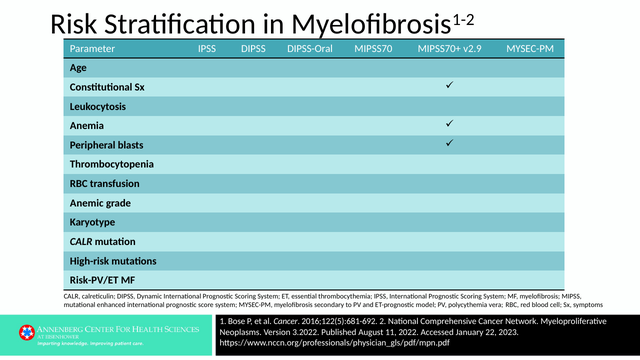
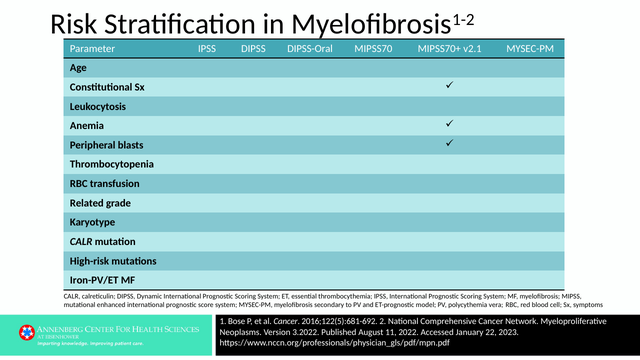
v2.9: v2.9 -> v2.1 (472, 49)
Anemic: Anemic -> Related (87, 203)
Risk-PV/ET: Risk-PV/ET -> Iron-PV/ET (94, 280)
